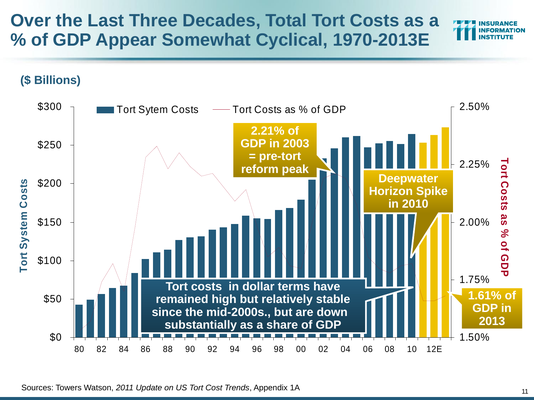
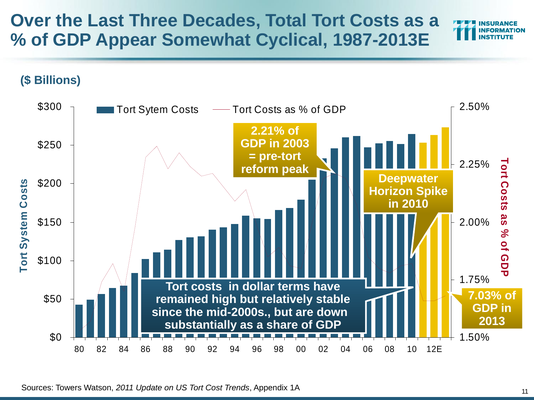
1970-2013E: 1970-2013E -> 1987-2013E (381, 40)
1.61%: 1.61% -> 7.03% (485, 296)
